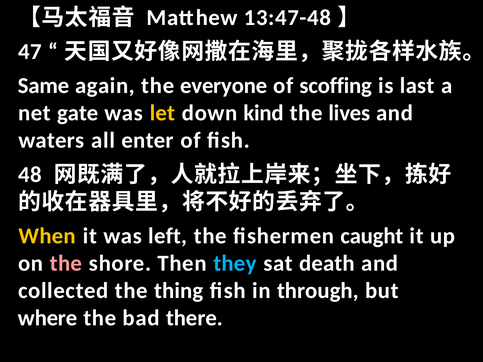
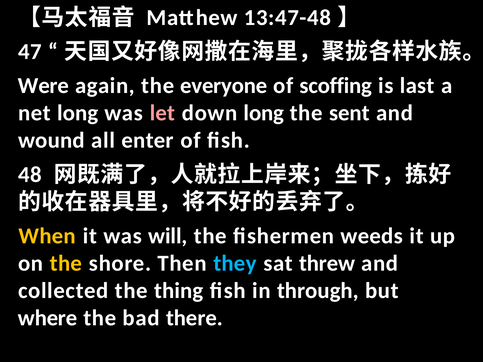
Same: Same -> Were (43, 86)
net gate: gate -> long (78, 113)
let colour: yellow -> pink (162, 113)
down kind: kind -> long (264, 113)
lives: lives -> sent (349, 113)
waters: waters -> wound (51, 141)
left: left -> will (168, 236)
caught: caught -> weeds (372, 236)
the colour: pink -> yellow (66, 263)
death: death -> threw (327, 263)
